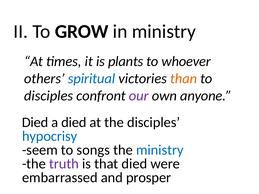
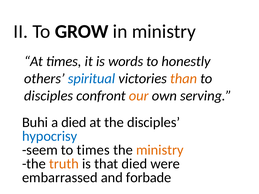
plants: plants -> words (126, 61)
whoever: whoever -> honestly (186, 61)
our colour: purple -> orange (139, 96)
anyone: anyone -> serving (206, 96)
Died: Died -> Buhi (35, 123)
to songs: songs -> times (93, 150)
ministry colour: blue -> orange (160, 150)
truth colour: purple -> orange (64, 164)
prosper: prosper -> forbade (149, 178)
